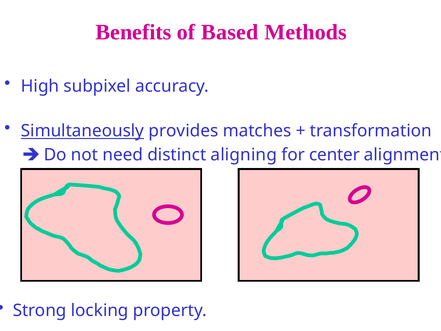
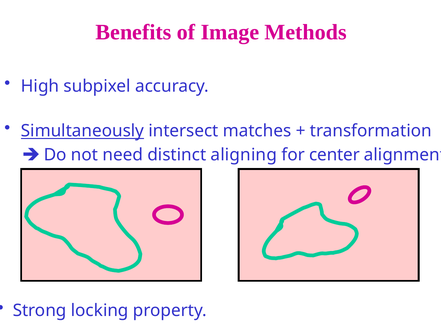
Based: Based -> Image (230, 32)
provides: provides -> intersect (183, 131)
